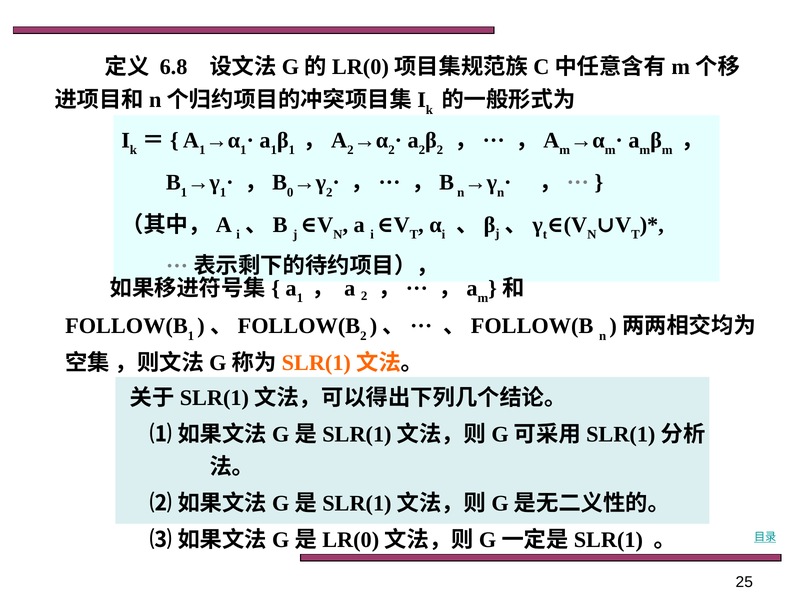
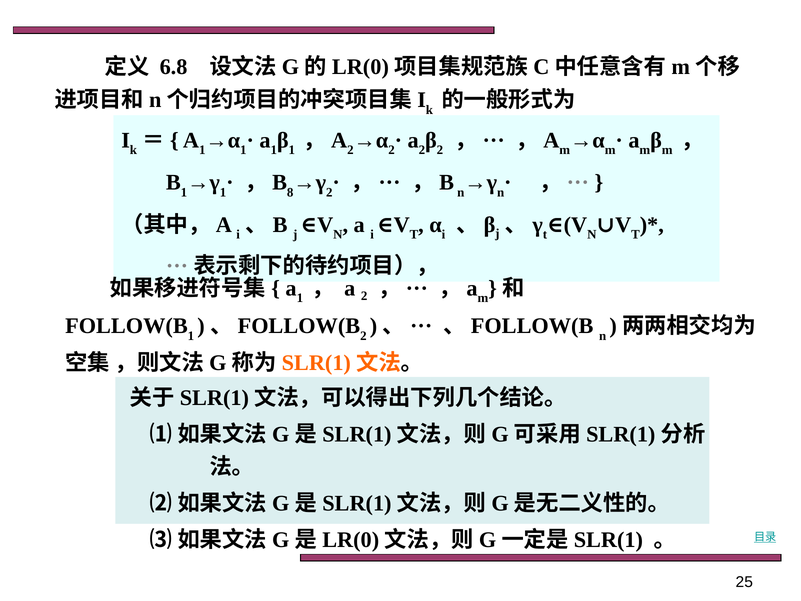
0: 0 -> 8 (290, 192)
